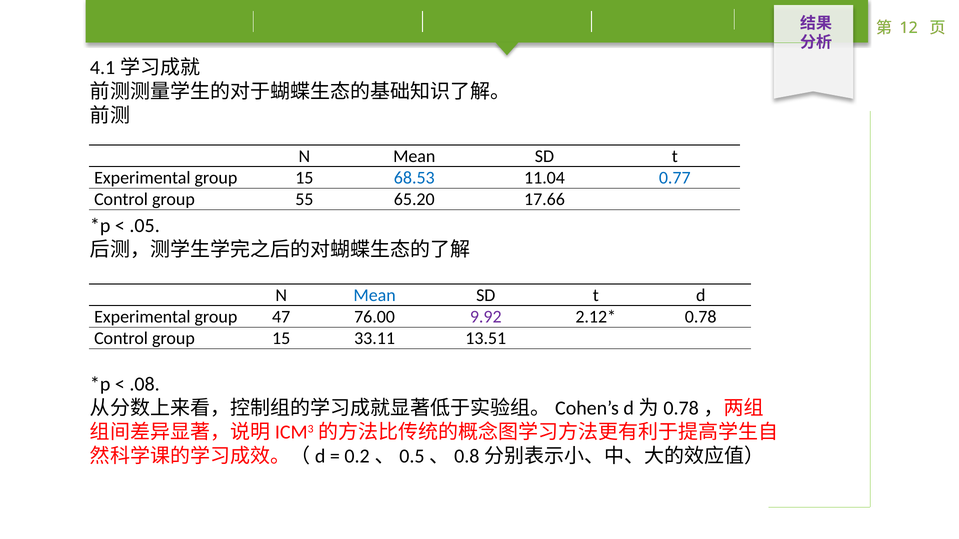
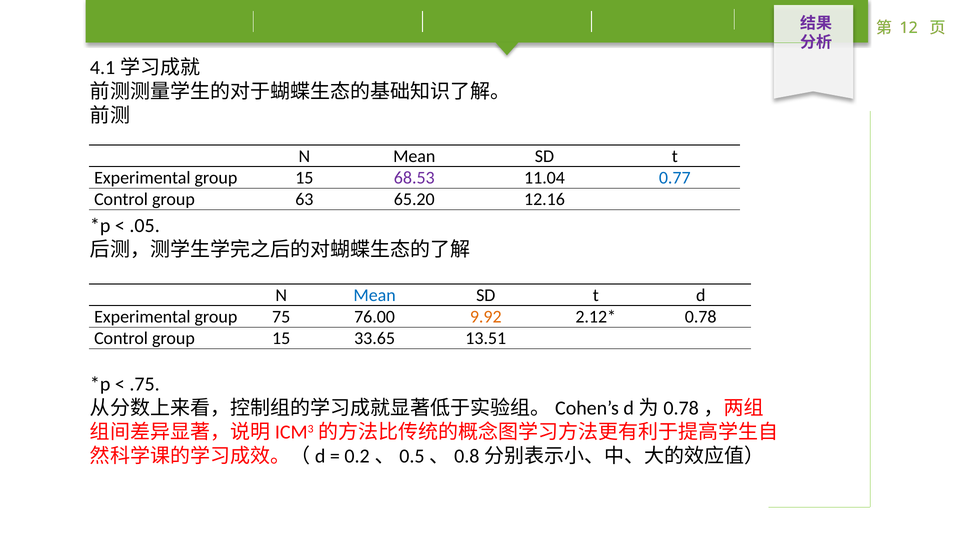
68.53 colour: blue -> purple (414, 178)
55: 55 -> 63 (304, 199)
17.66: 17.66 -> 12.16 (544, 199)
47: 47 -> 75 (281, 317)
9.92 colour: purple -> orange (486, 317)
33.11: 33.11 -> 33.65 (375, 339)
.08: .08 -> .75 (145, 384)
